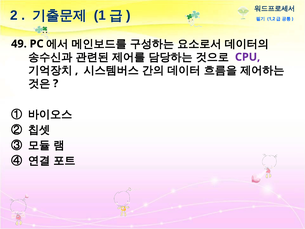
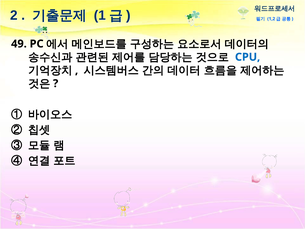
CPU colour: purple -> blue (248, 57)
